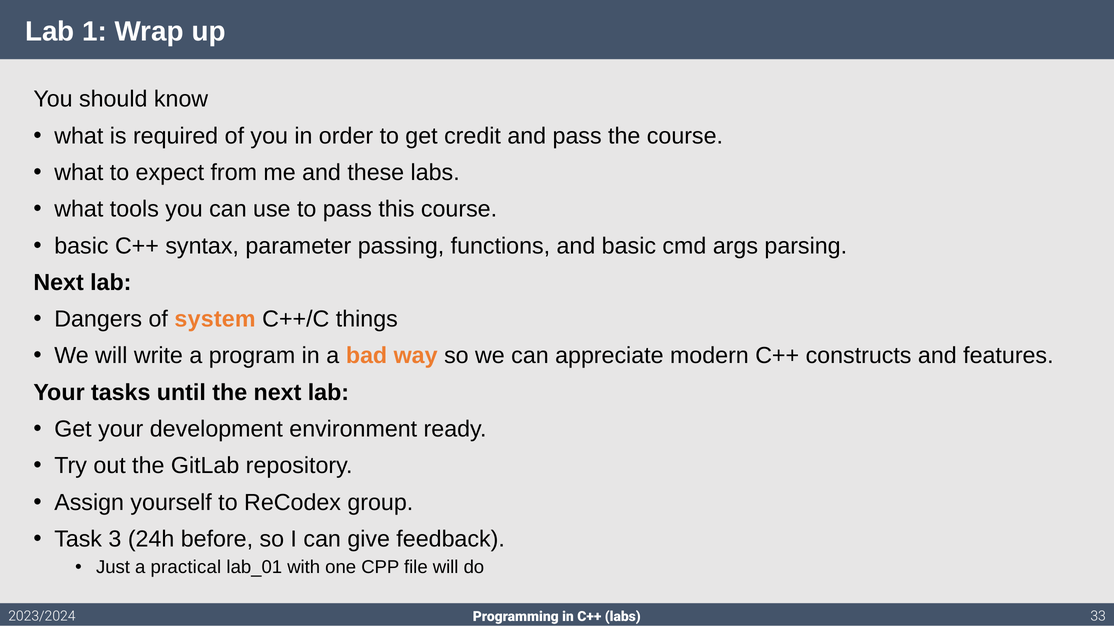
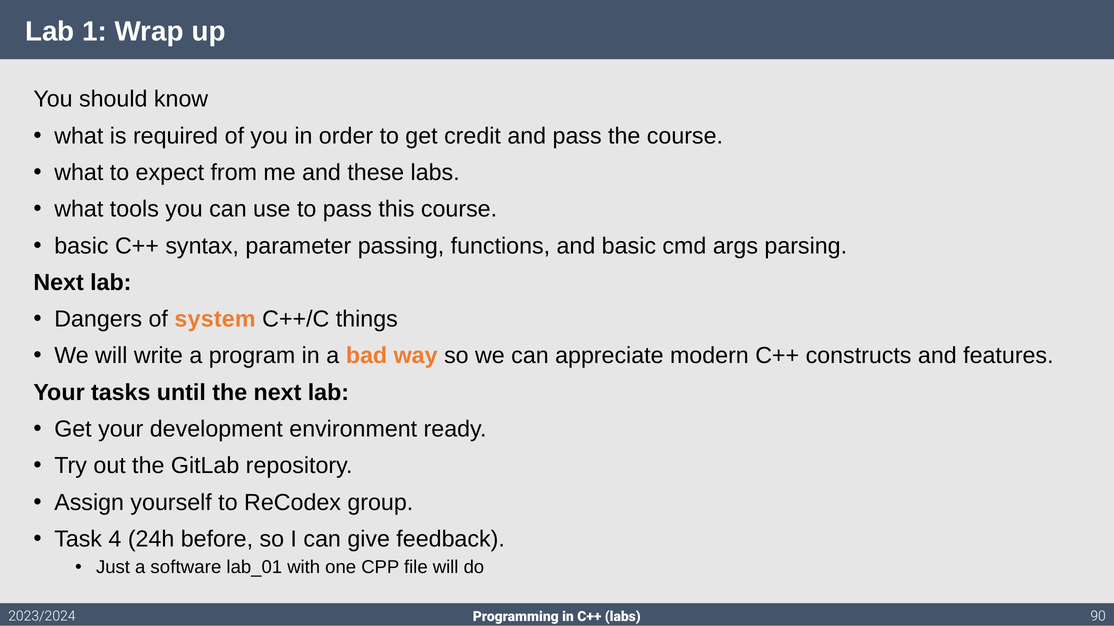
3: 3 -> 4 (115, 540)
practical: practical -> software (186, 568)
33: 33 -> 90 (1098, 617)
